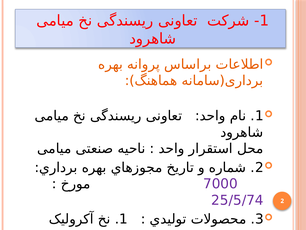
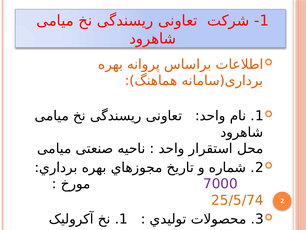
25/5/74 colour: purple -> orange (237, 200)
